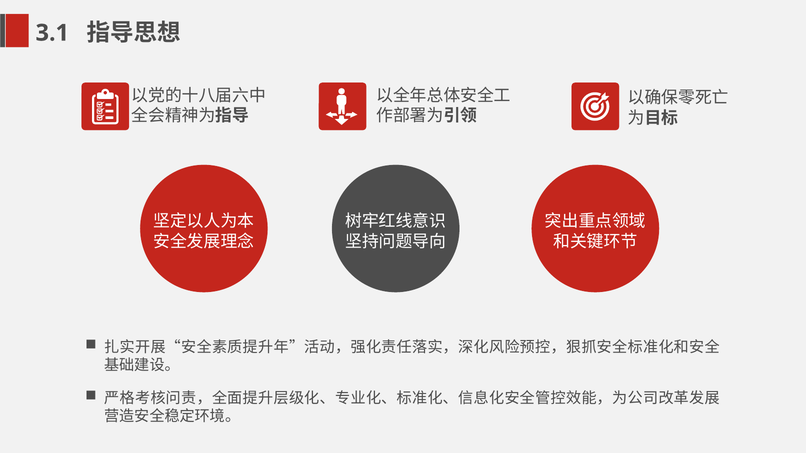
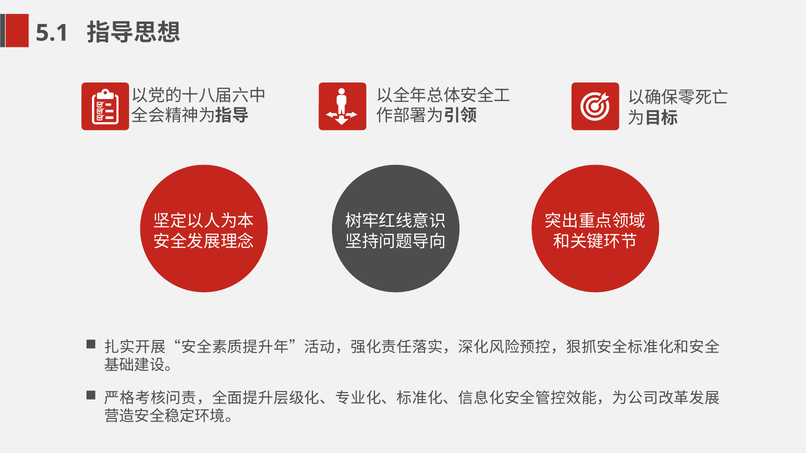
3.1: 3.1 -> 5.1 (52, 33)
